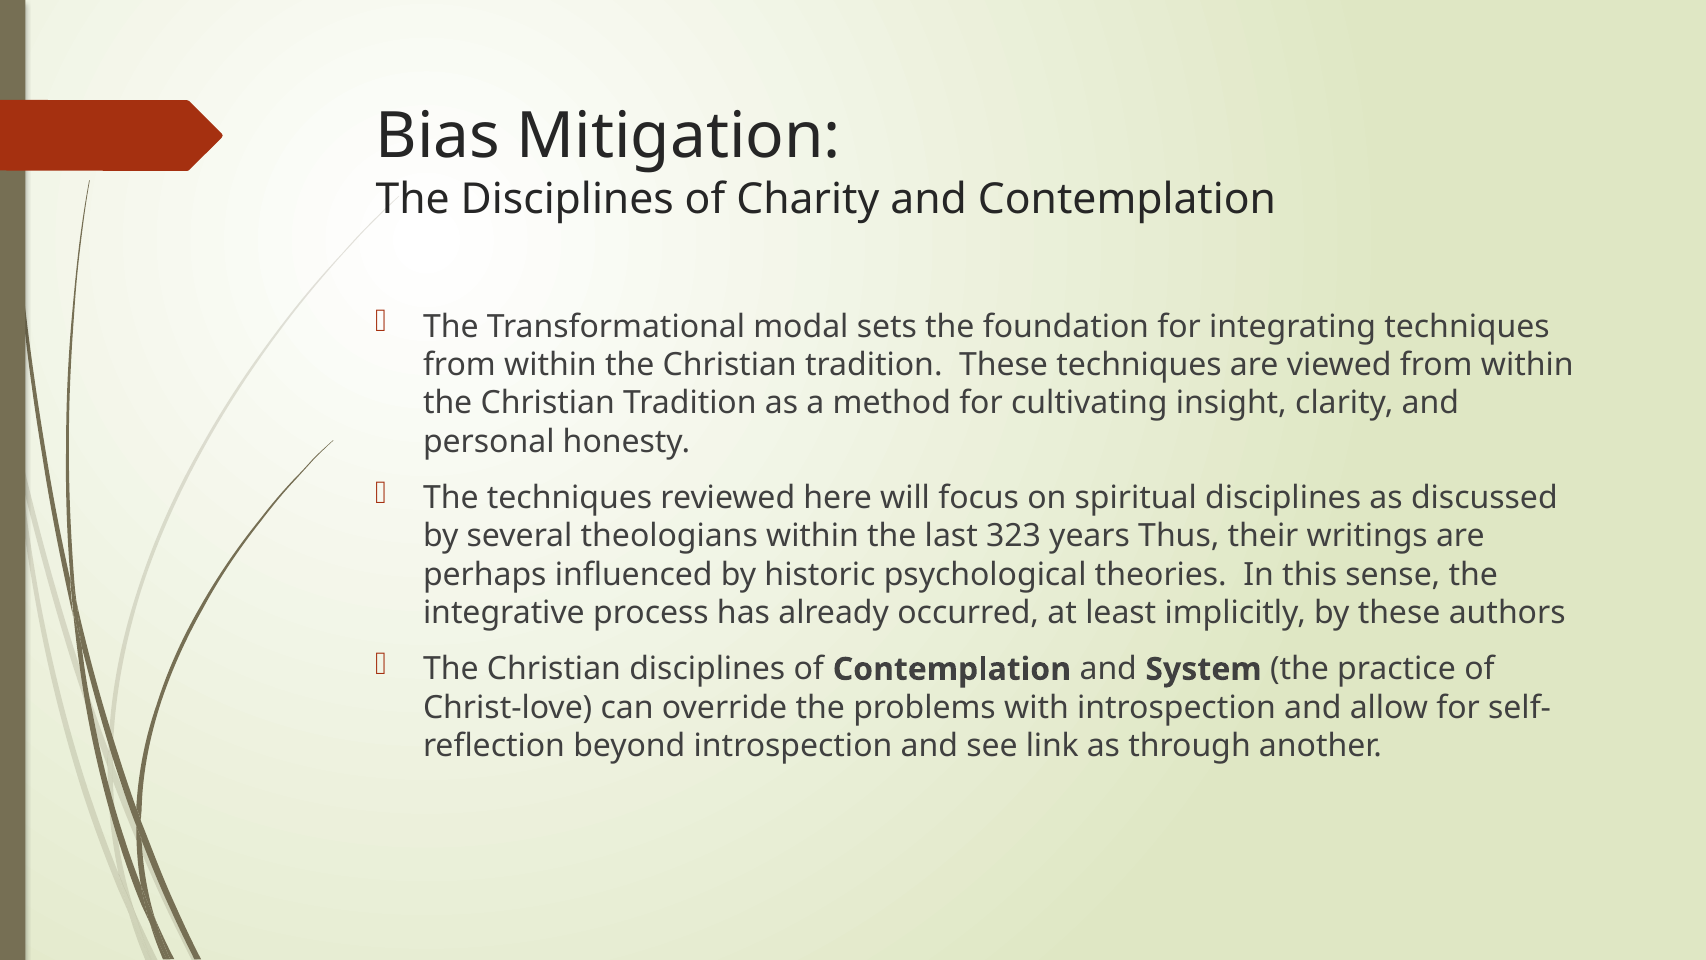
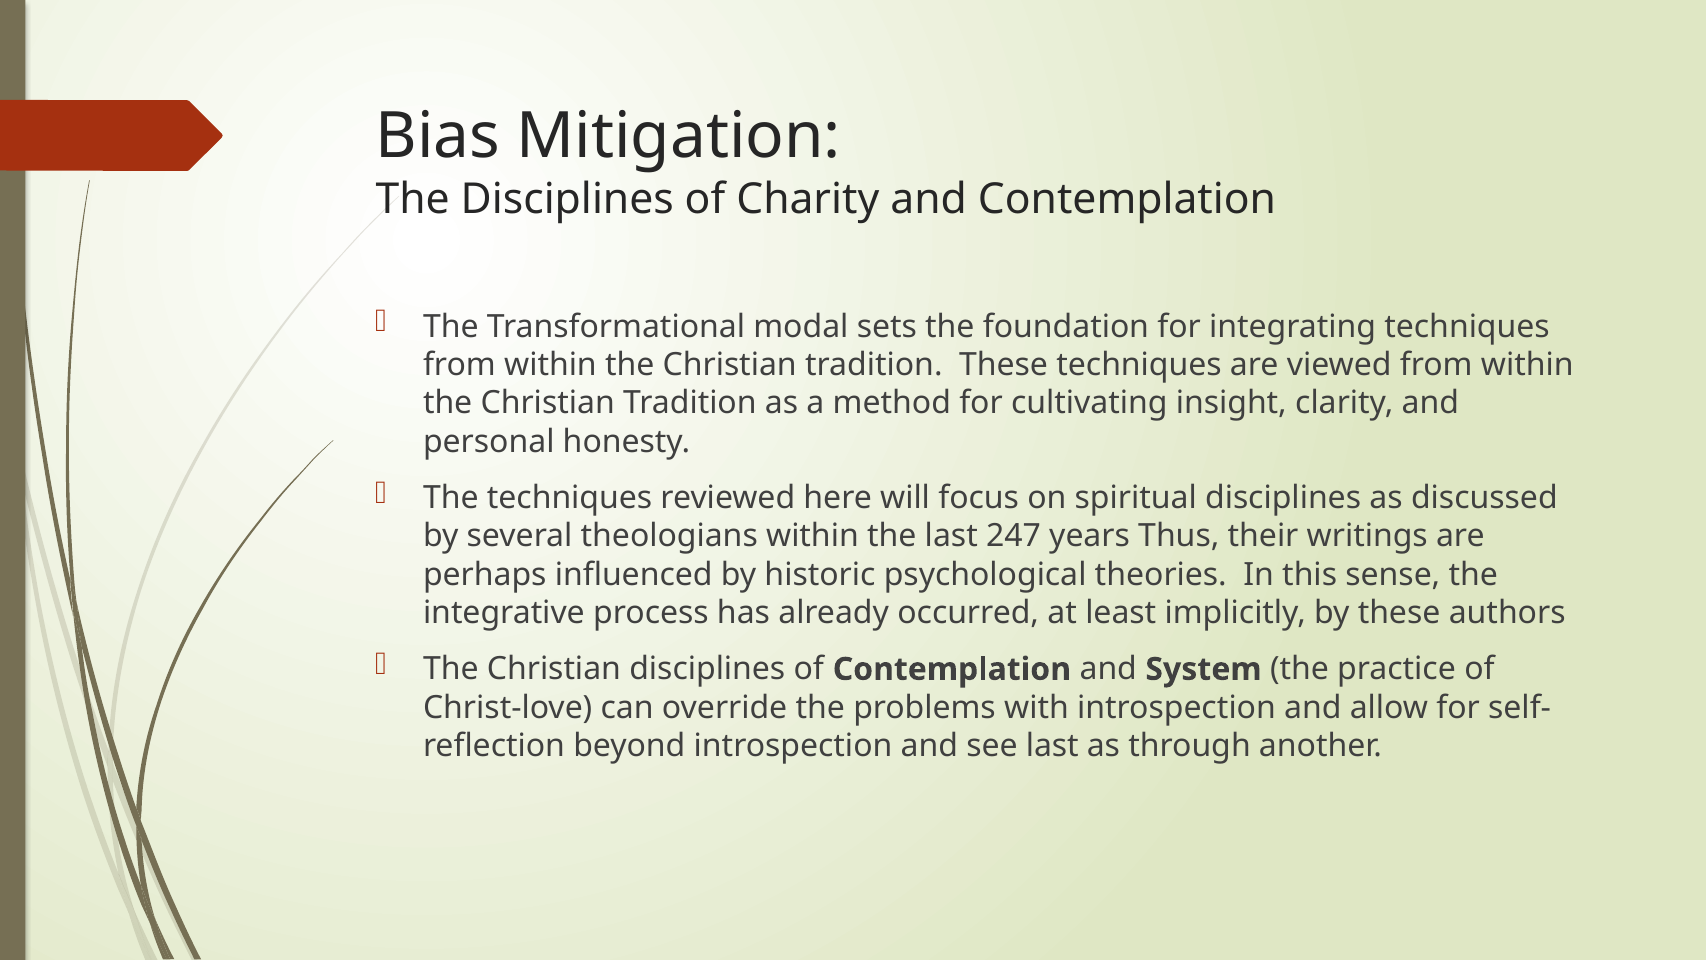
323: 323 -> 247 (1013, 536)
see link: link -> last (1052, 746)
